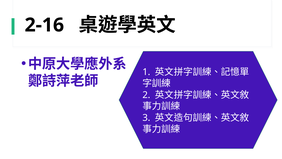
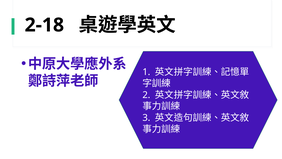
2-16: 2-16 -> 2-18 (44, 25)
